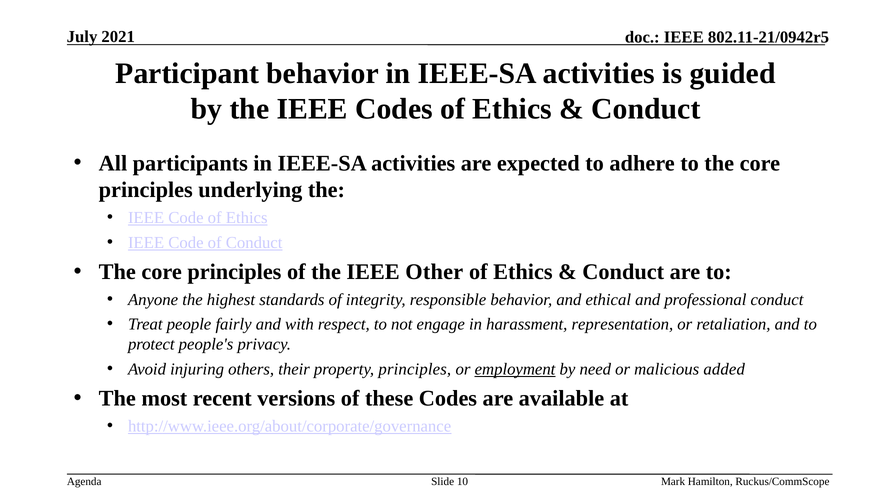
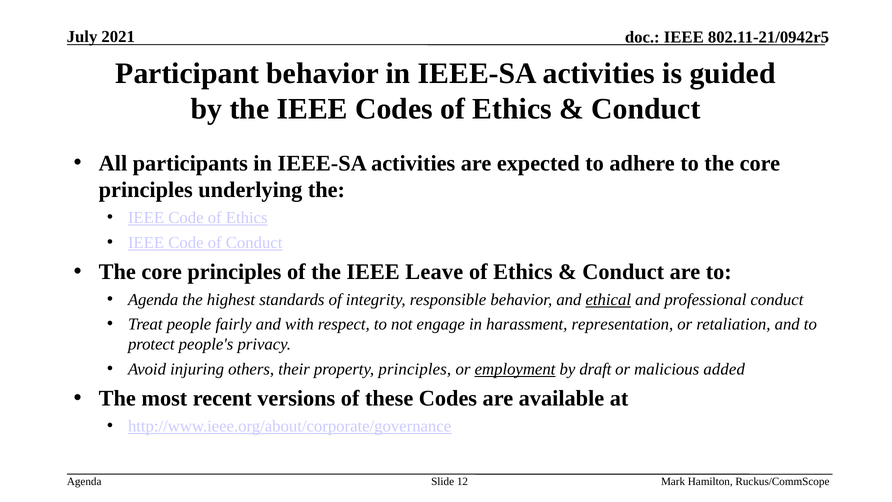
Other: Other -> Leave (434, 272)
Anyone: Anyone -> Agenda (153, 299)
ethical underline: none -> present (608, 299)
need: need -> draft (595, 369)
10: 10 -> 12 (462, 481)
